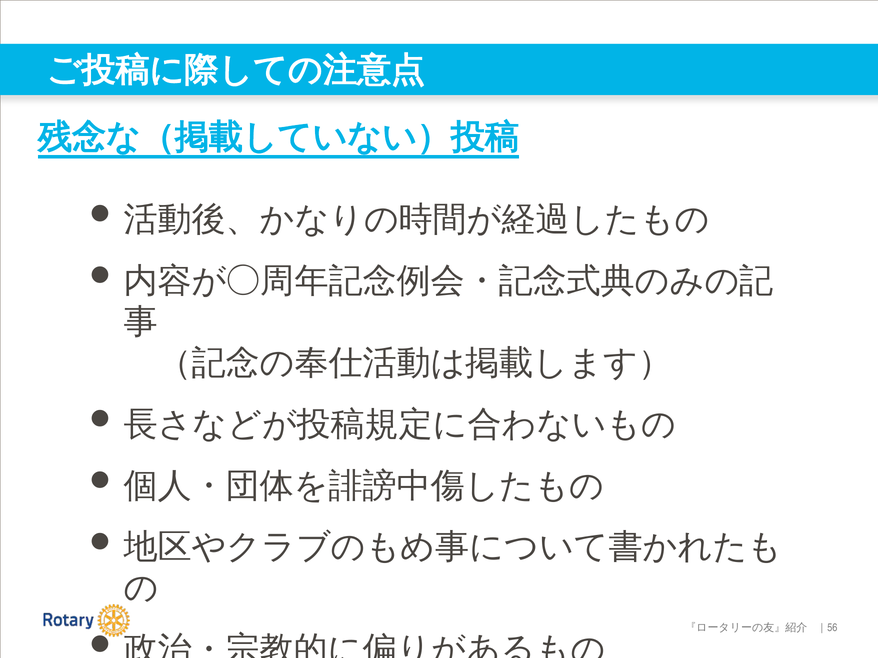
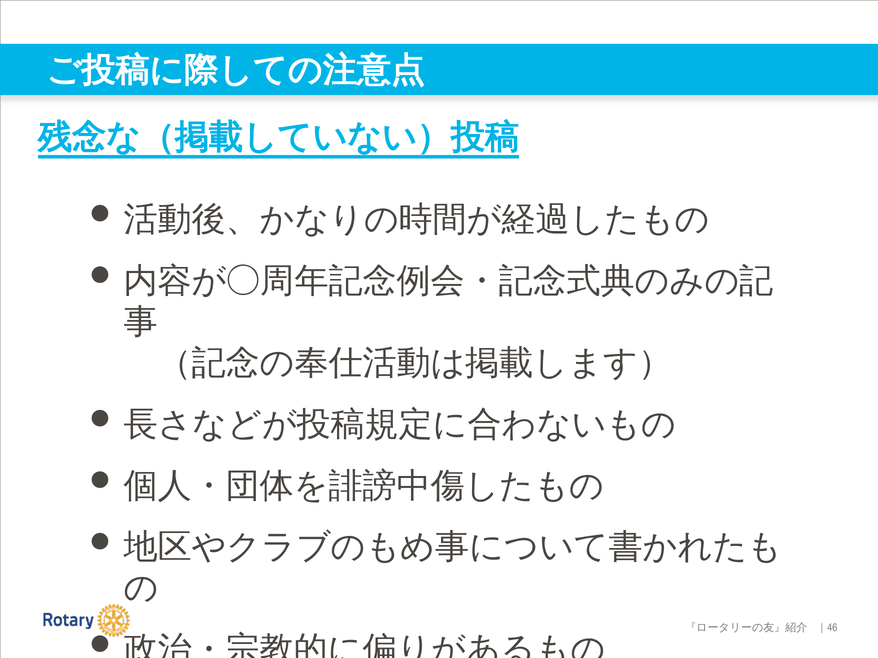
56: 56 -> 46 (832, 628)
